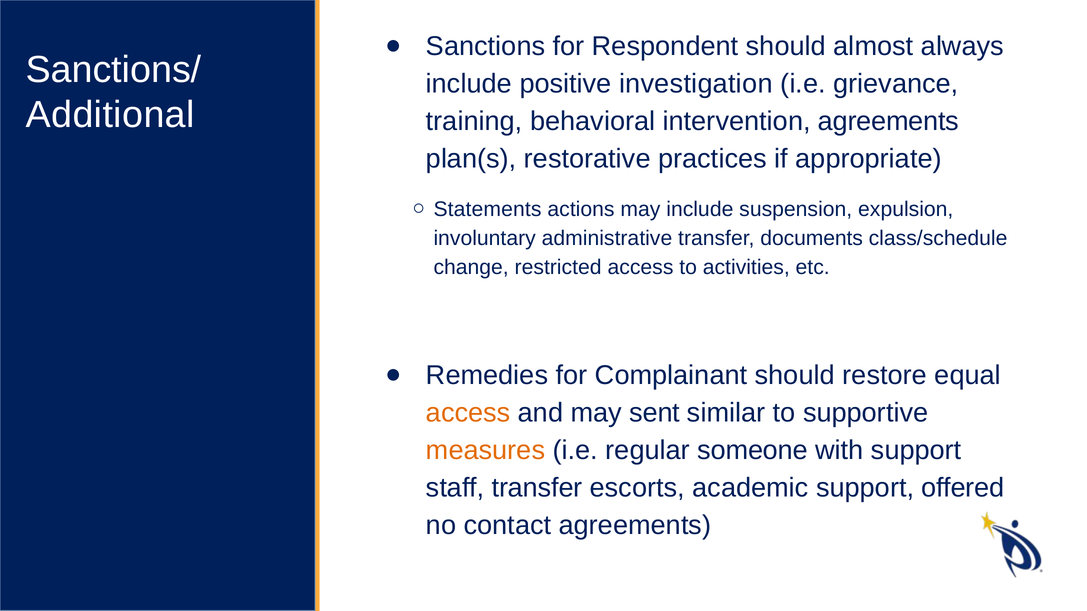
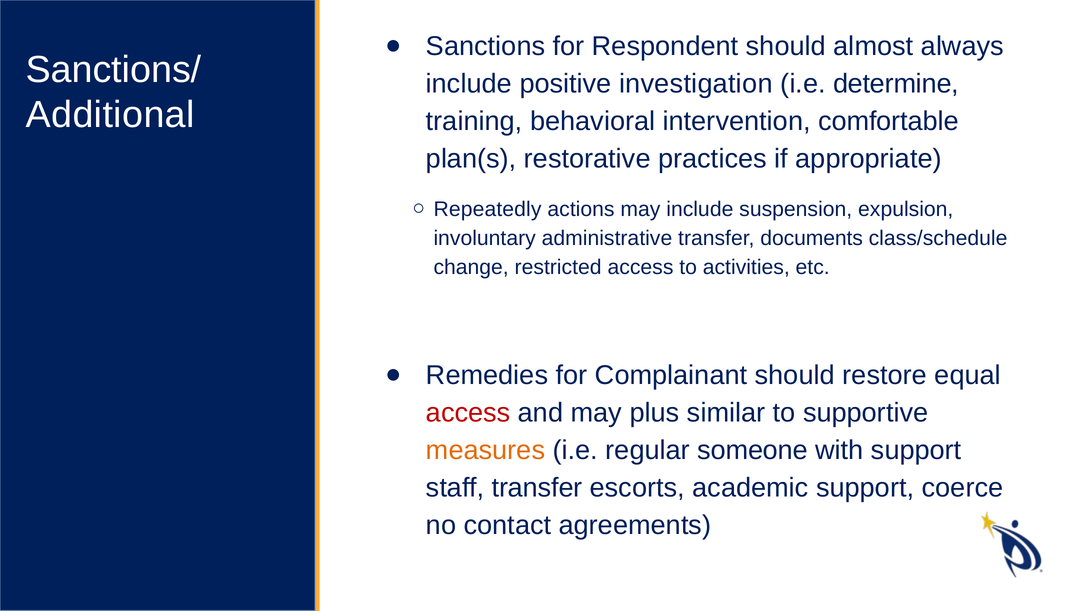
grievance: grievance -> determine (896, 84)
intervention agreements: agreements -> comfortable (888, 121)
Statements: Statements -> Repeatedly (488, 209)
access colour: orange -> red (468, 413)
sent: sent -> plus (655, 413)
offered: offered -> coerce (963, 488)
